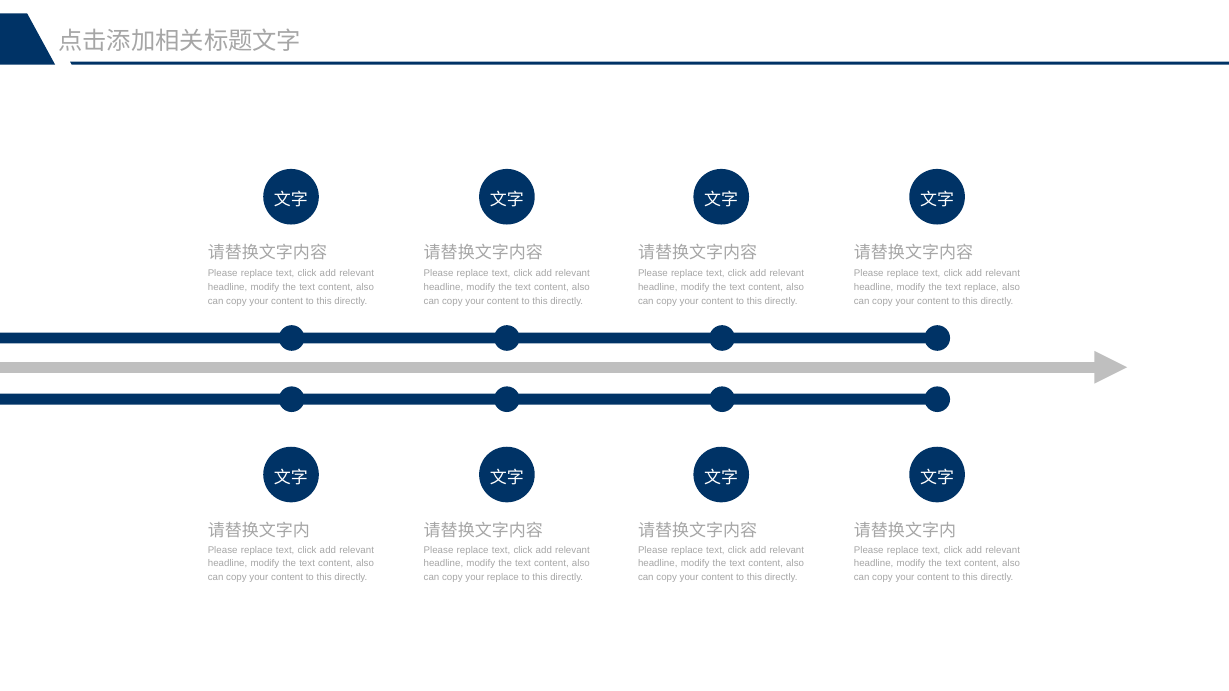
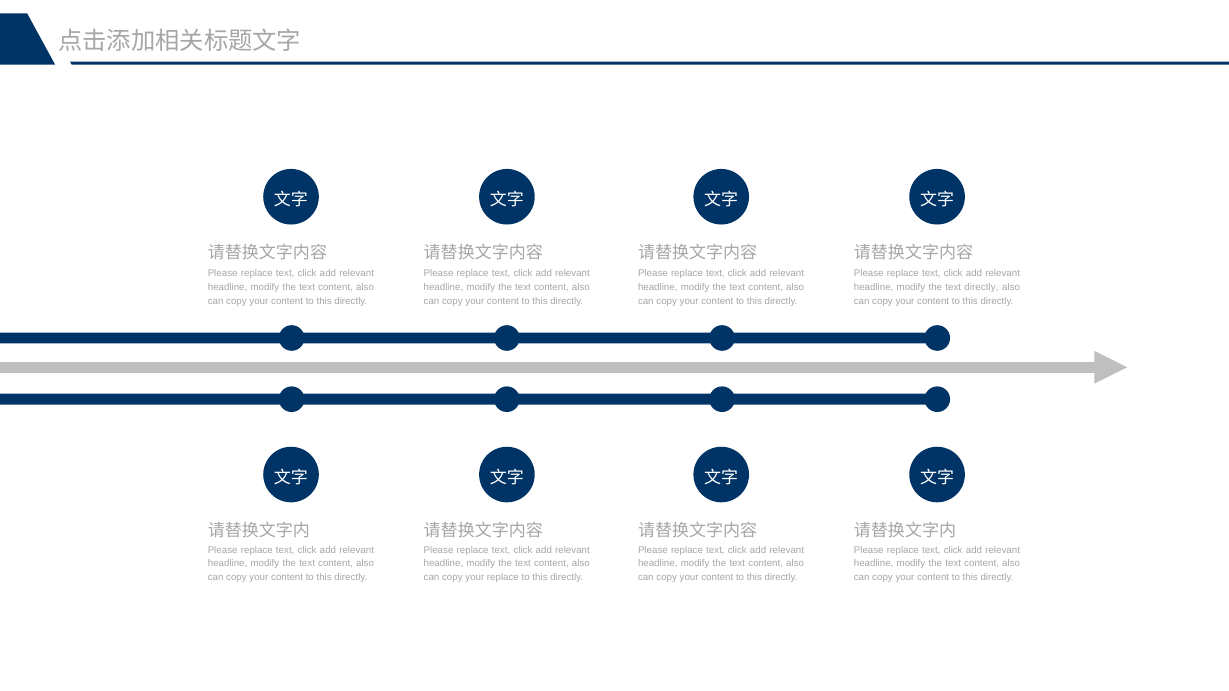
text replace: replace -> directly (982, 287)
